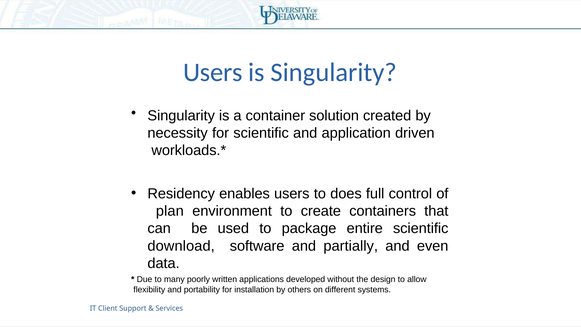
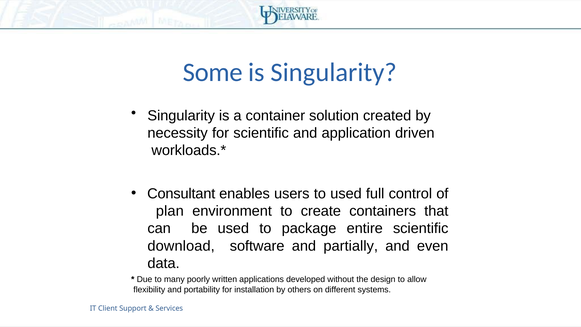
Users: Users -> Some (213, 72)
Residency: Residency -> Consultant (181, 194)
to does: does -> used (346, 194)
